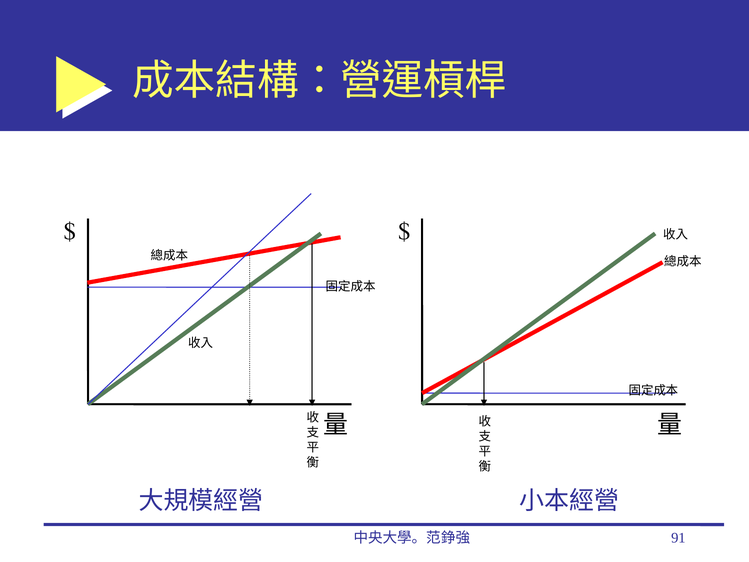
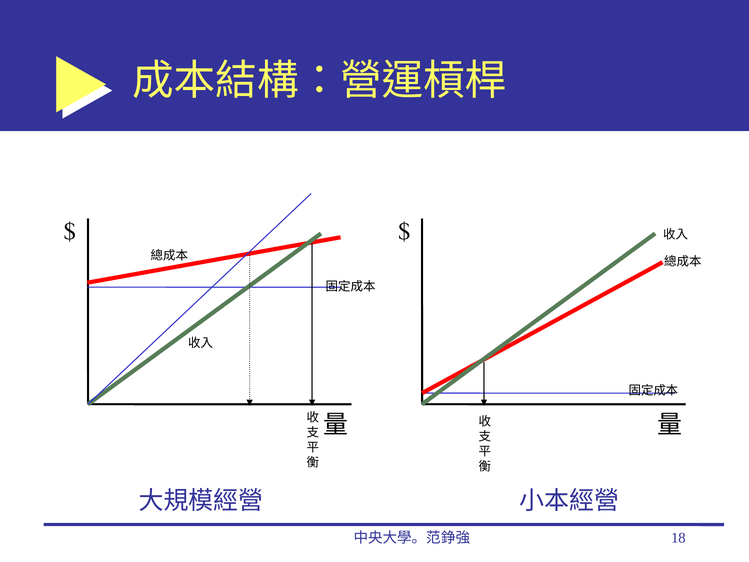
91: 91 -> 18 (678, 538)
